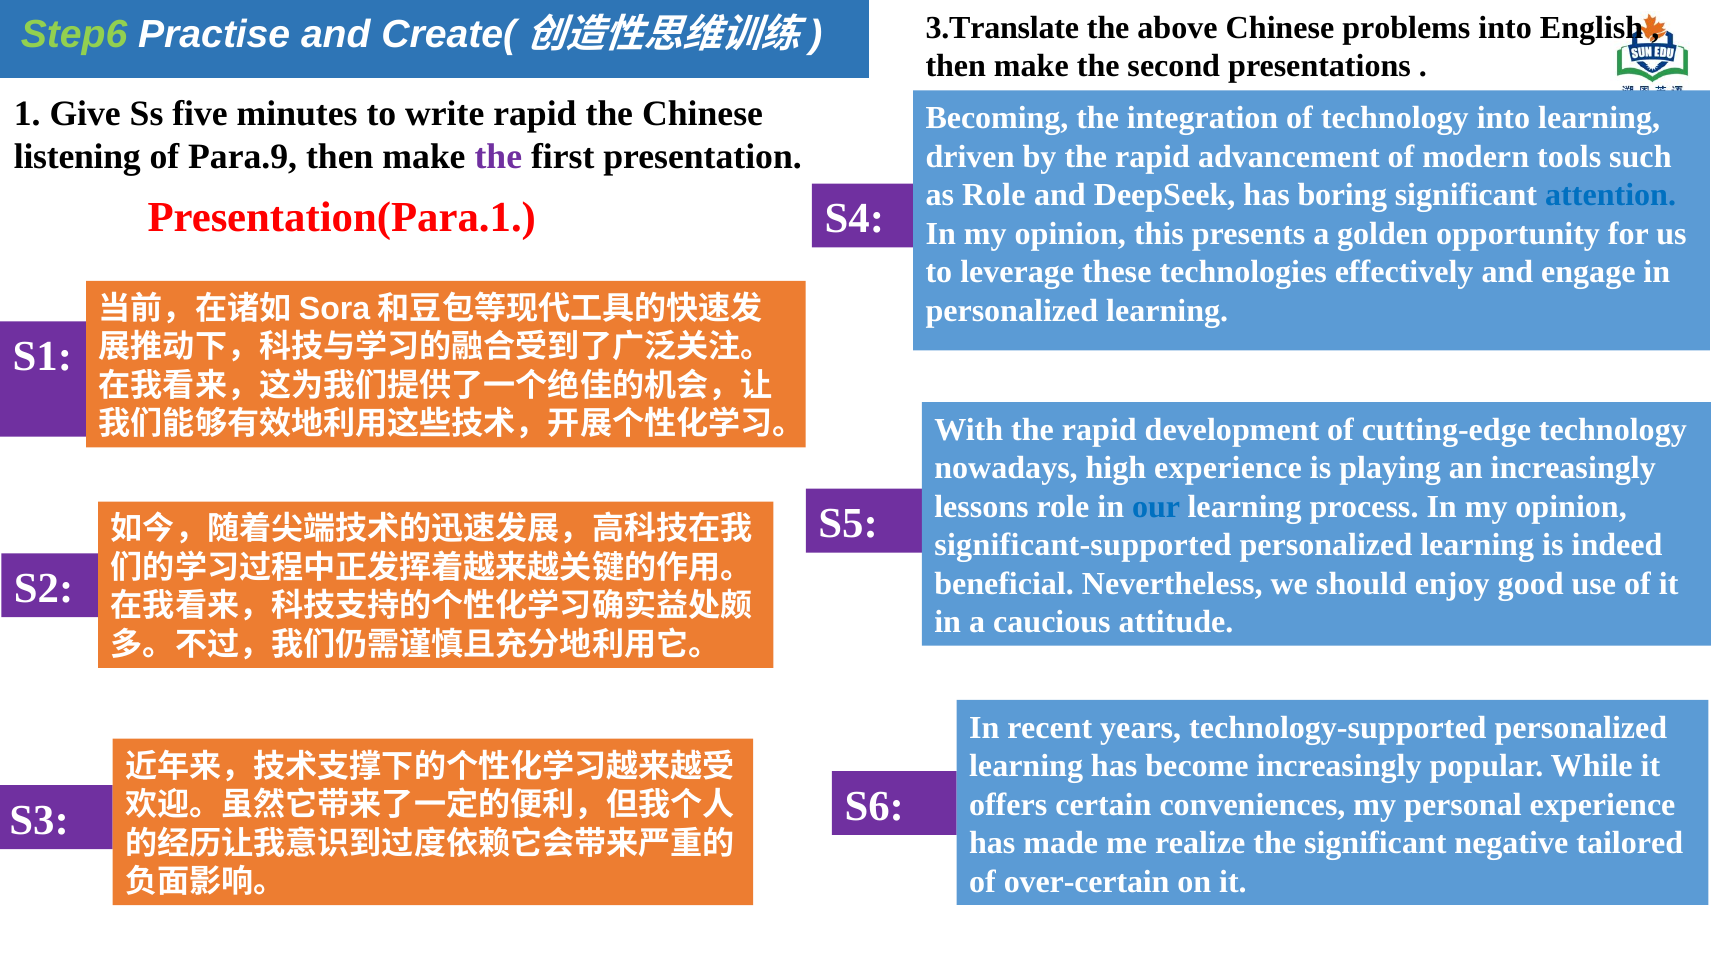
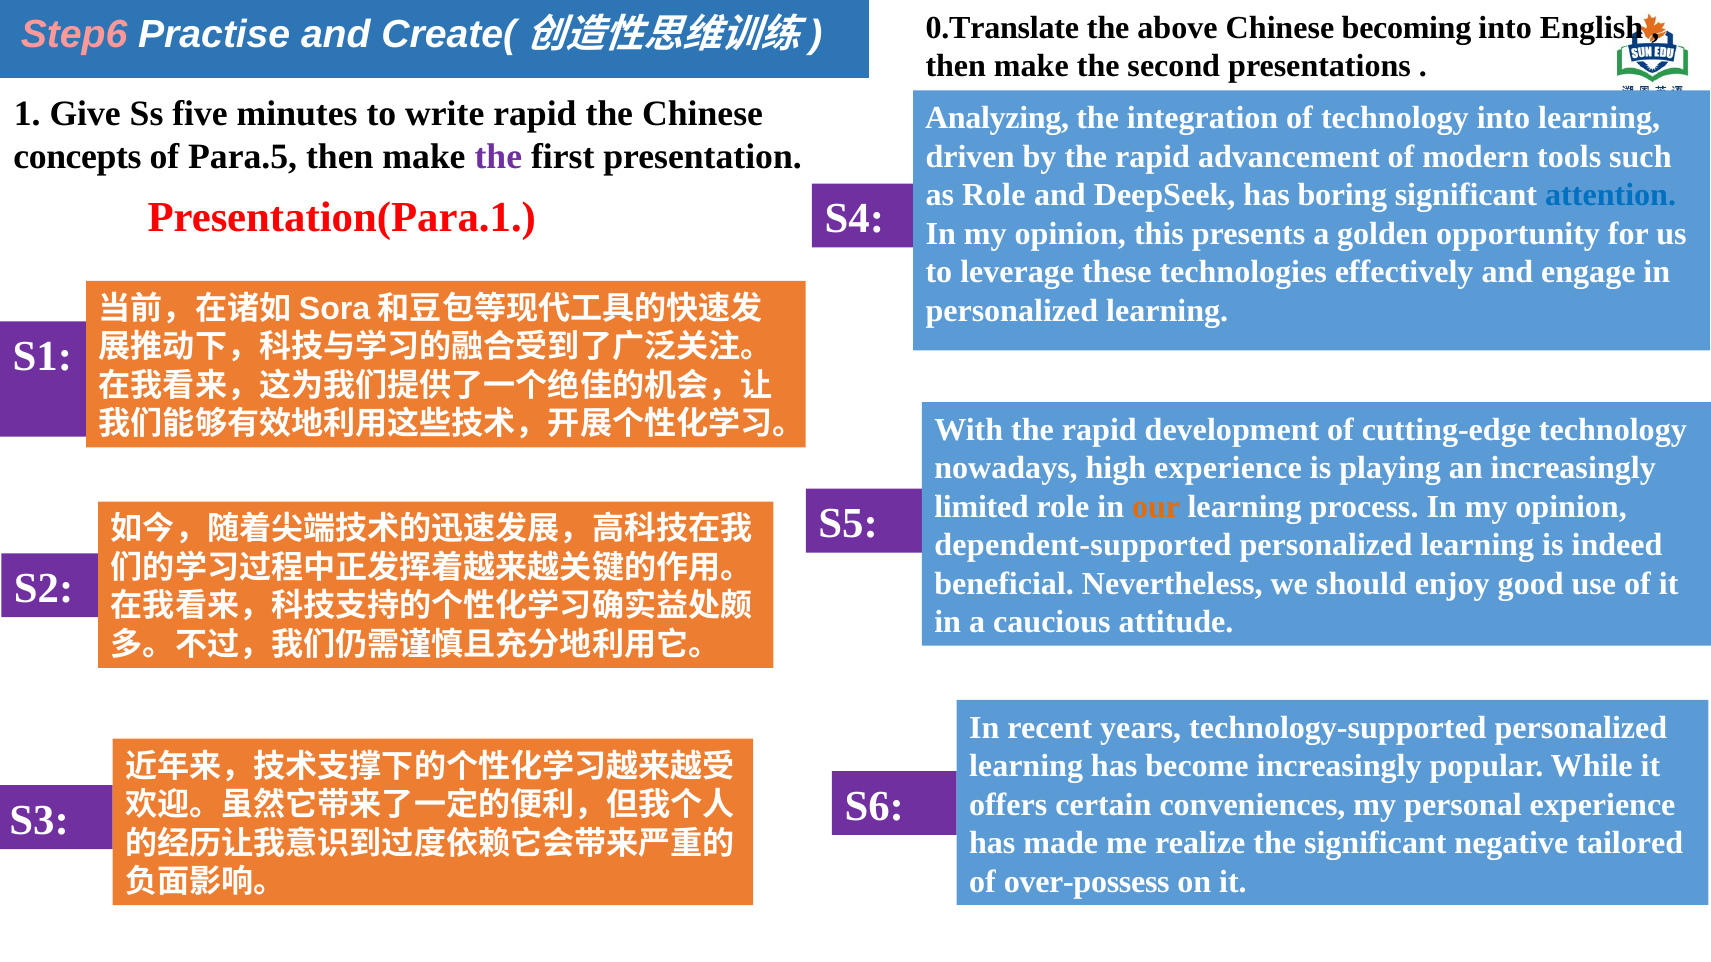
3.Translate: 3.Translate -> 0.Translate (1002, 28)
problems: problems -> becoming (1407, 28)
Step6 colour: light green -> pink (74, 34)
Becoming: Becoming -> Analyzing (997, 118)
listening: listening -> concepts (77, 156)
Para.9: Para.9 -> Para.5 (243, 156)
lessons: lessons -> limited (982, 507)
our colour: blue -> orange (1156, 507)
significant-supported: significant-supported -> dependent-supported (1083, 546)
over-certain: over-certain -> over-possess (1087, 882)
